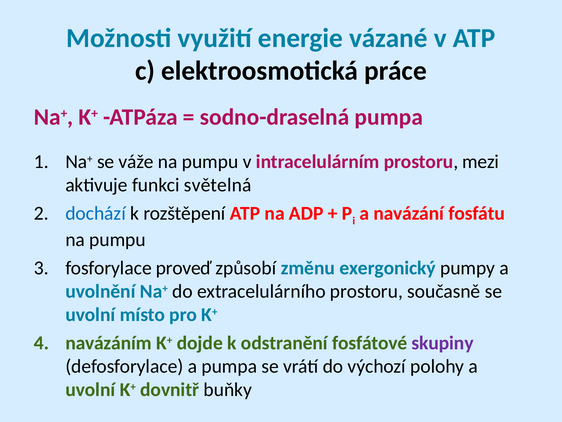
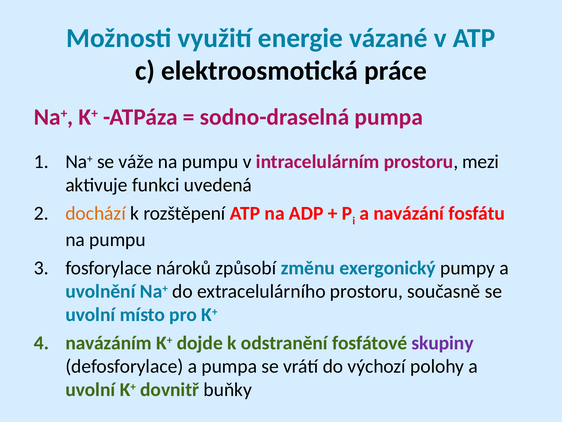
světelná: světelná -> uvedená (218, 185)
dochází colour: blue -> orange (96, 213)
proveď: proveď -> nároků (184, 268)
